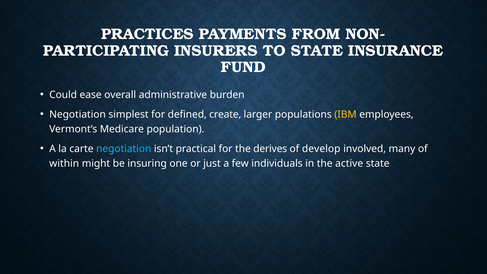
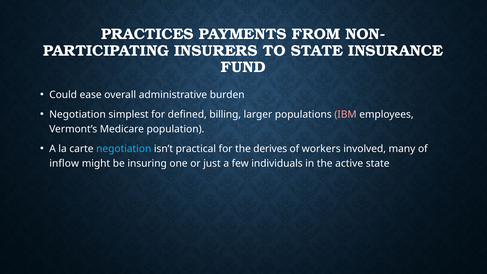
create: create -> billing (225, 114)
IBM colour: yellow -> pink (345, 114)
develop: develop -> workers (321, 149)
within: within -> inflow (64, 163)
